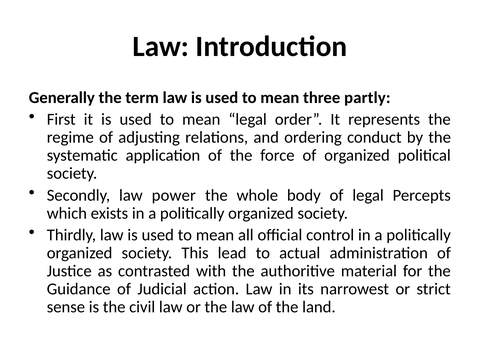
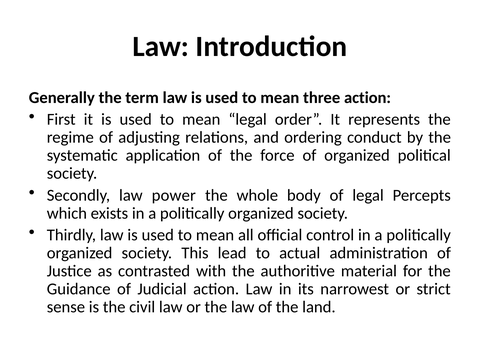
three partly: partly -> action (367, 98)
